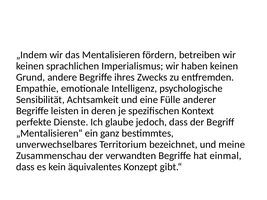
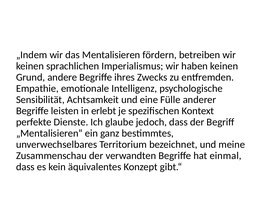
deren: deren -> erlebt (104, 111)
